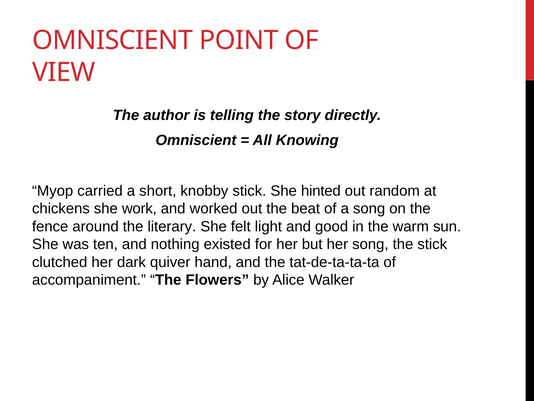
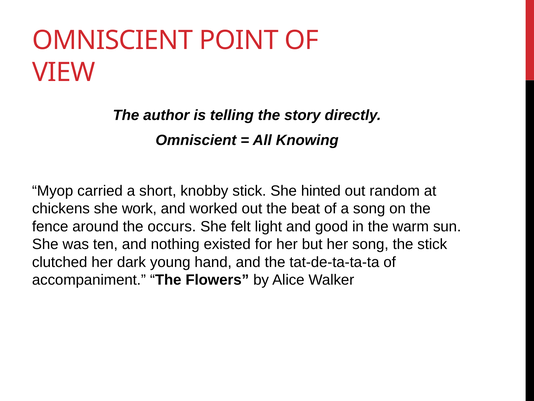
literary: literary -> occurs (172, 226)
quiver: quiver -> young (170, 262)
